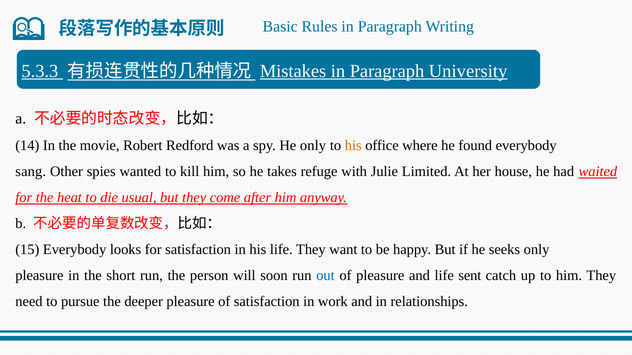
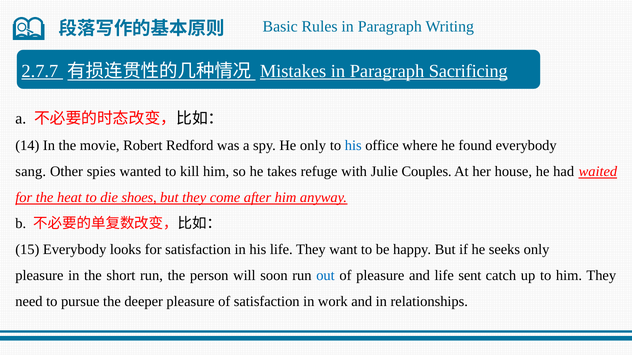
5.3.3: 5.3.3 -> 2.7.7 (40, 71)
University: University -> Sacrificing (468, 71)
his colour: orange -> blue (353, 146)
Limited: Limited -> Couples (427, 172)
usual: usual -> shoes (139, 198)
